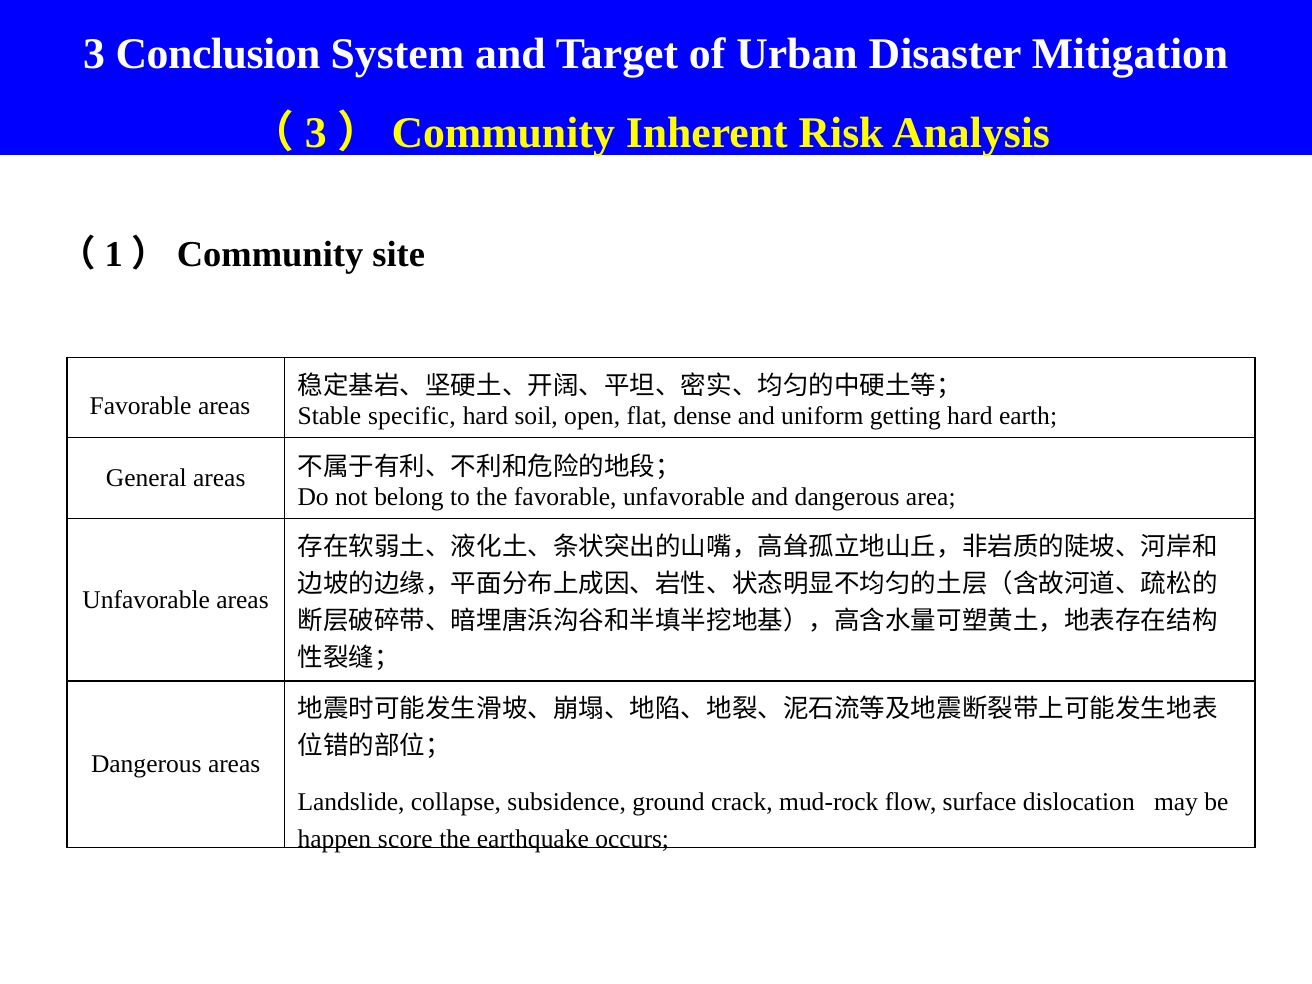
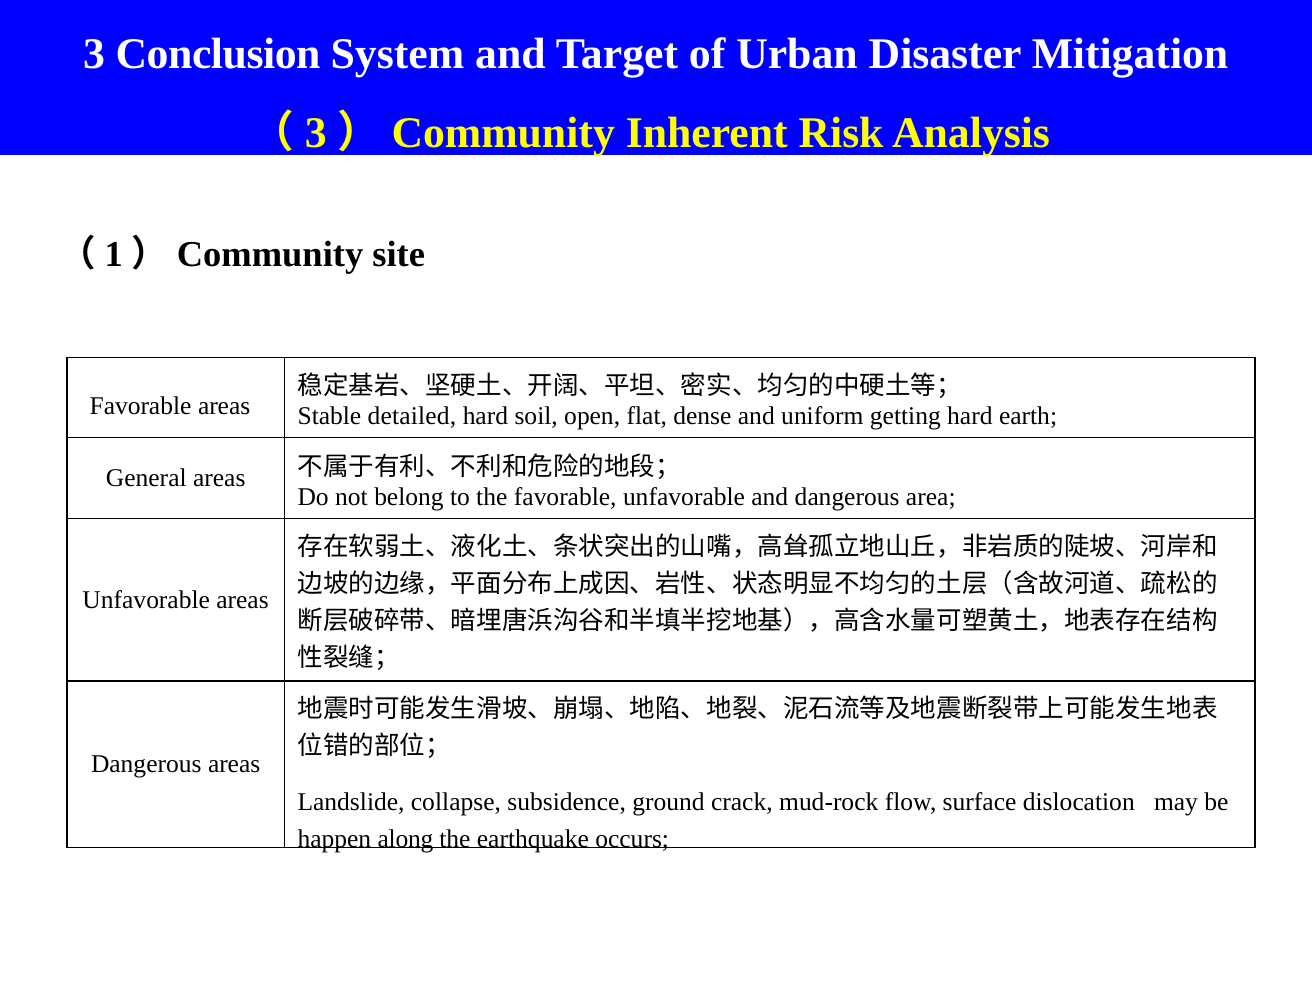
specific: specific -> detailed (412, 416)
score: score -> along (406, 839)
